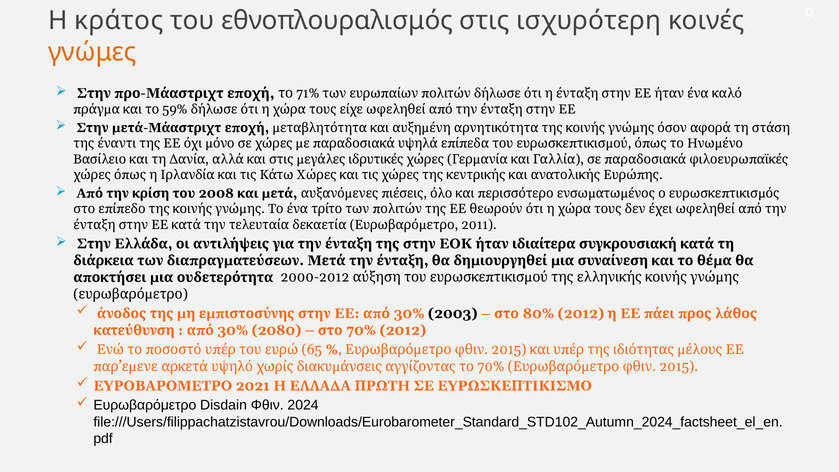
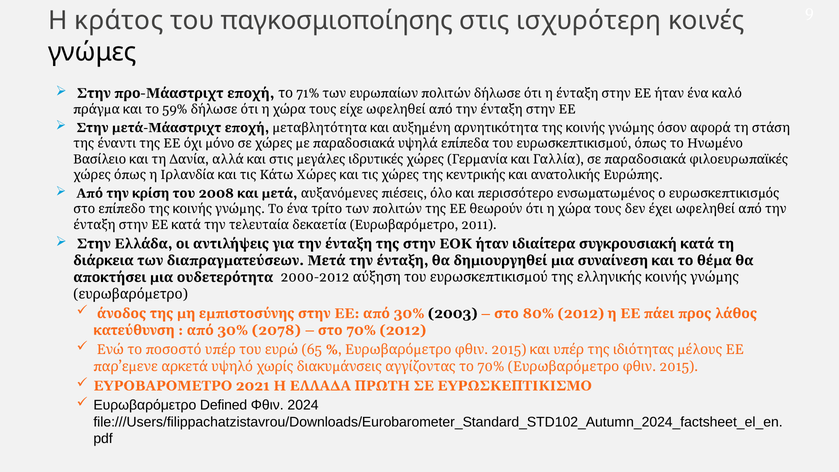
εθνοπλουραλισμός: εθνοπλουραλισμός -> παγκοσμιοποίησης (337, 21)
γνώμες colour: orange -> black (92, 52)
2080: 2080 -> 2078 (276, 330)
Disdain: Disdain -> Defined (224, 405)
